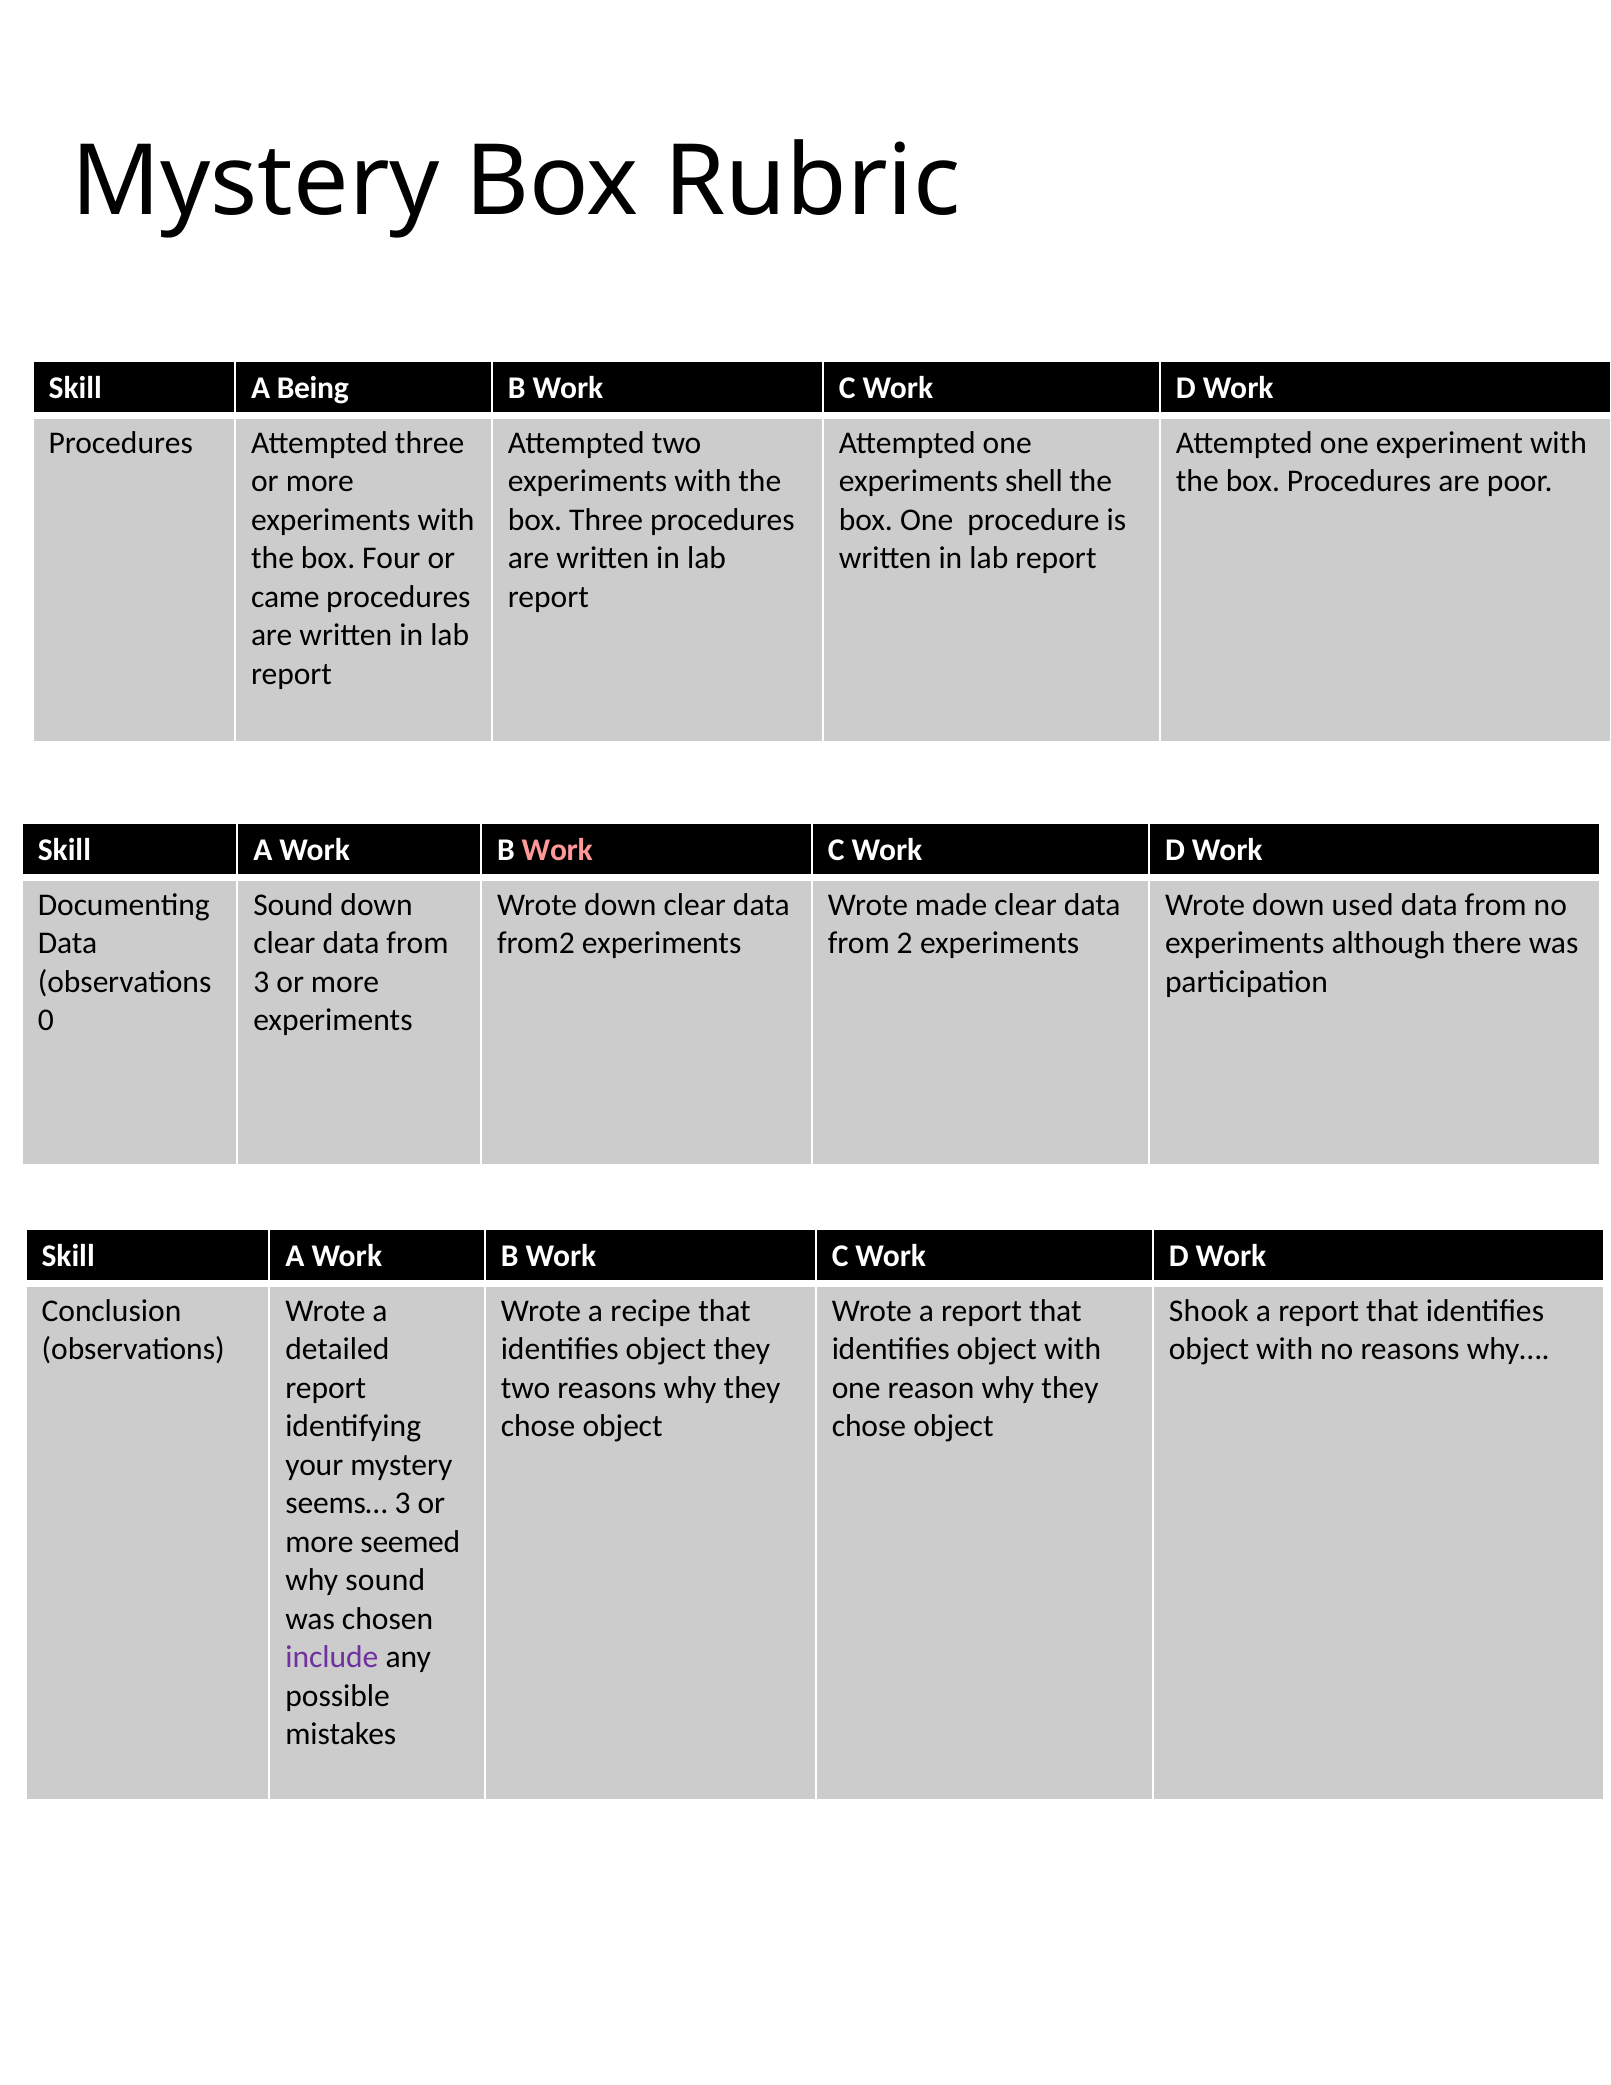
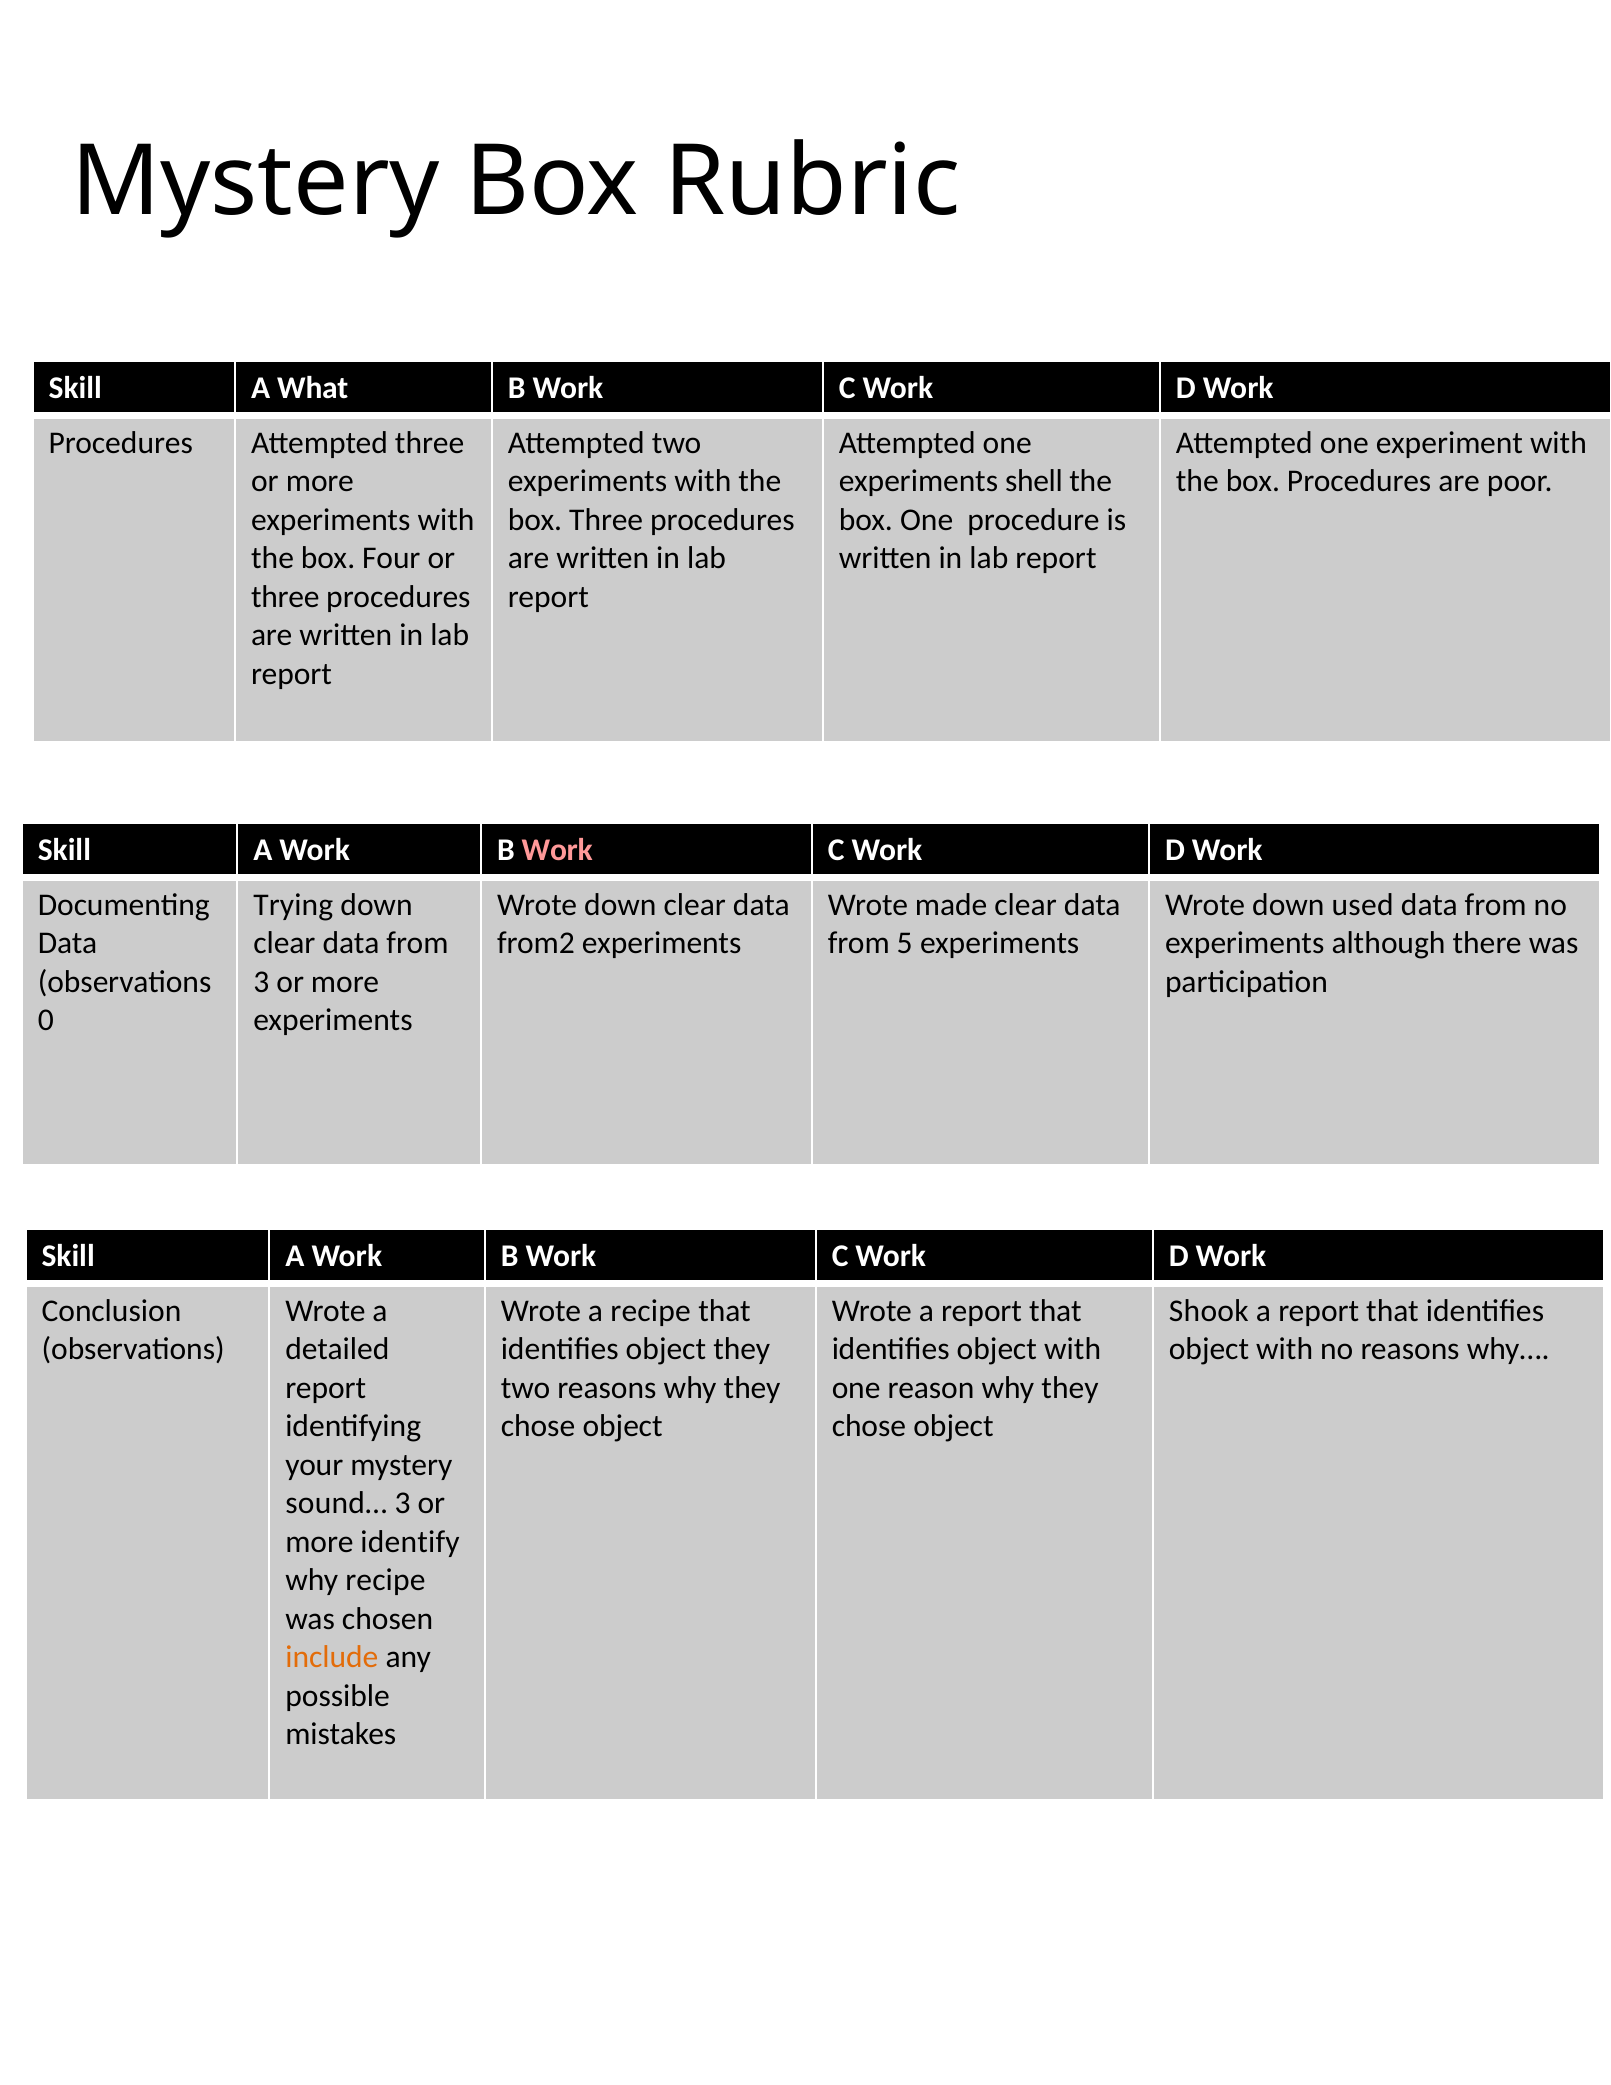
Being: Being -> What (313, 388)
came: came -> three (285, 597)
Sound: Sound -> Trying (293, 905)
2: 2 -> 5 (905, 943)
seems…: seems… -> sound… (336, 1503)
seemed: seemed -> identify (410, 1542)
why sound: sound -> recipe (385, 1580)
include colour: purple -> orange (332, 1657)
